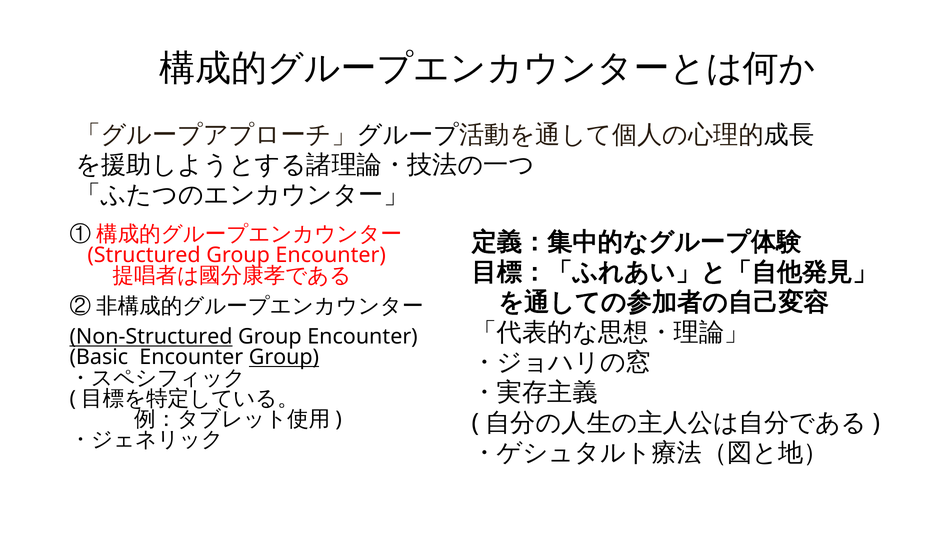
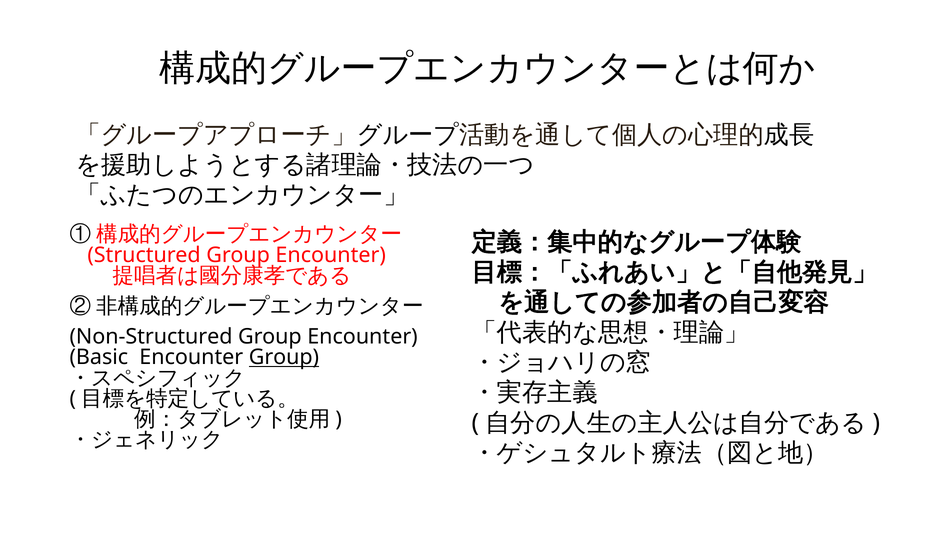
Non-Structured underline: present -> none (151, 337)
